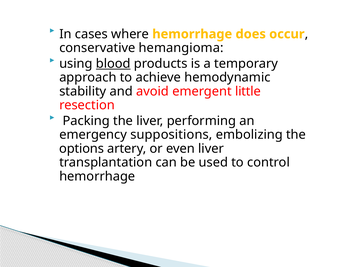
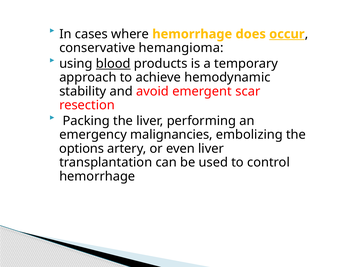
occur underline: none -> present (287, 34)
little: little -> scar (248, 91)
suppositions: suppositions -> malignancies (171, 135)
